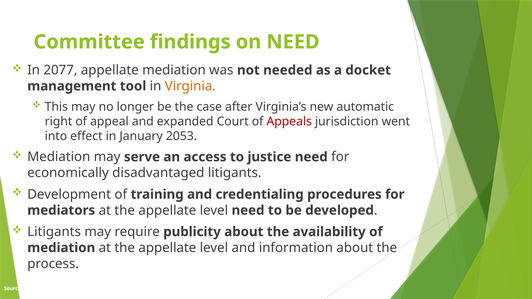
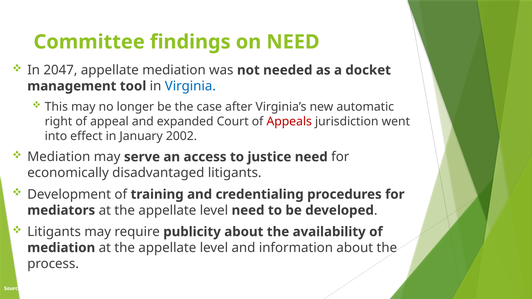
2077: 2077 -> 2047 (60, 70)
Virginia colour: orange -> blue (190, 86)
2053: 2053 -> 2002 (181, 136)
